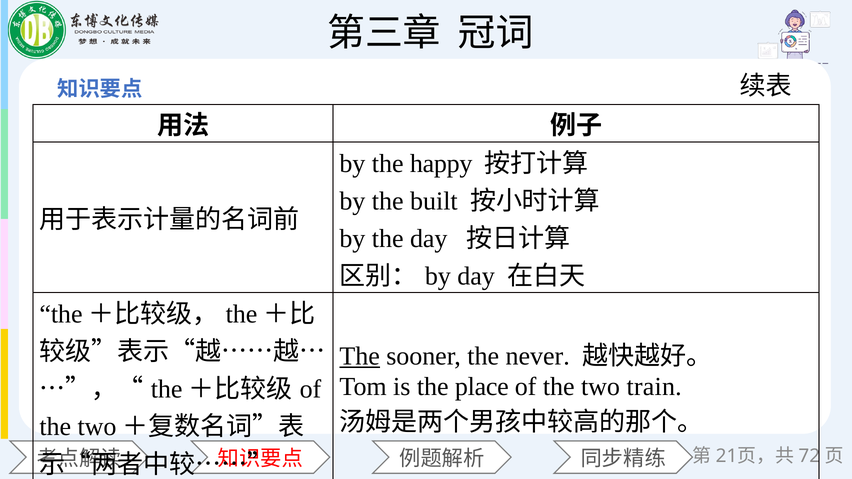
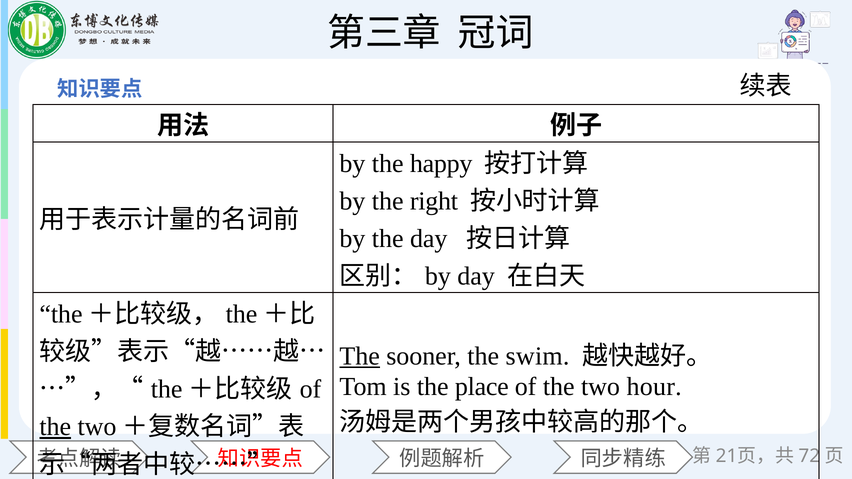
built: built -> right (434, 201)
never: never -> swim (538, 356)
train: train -> hour (654, 387)
the underline: none -> present (55, 427)
